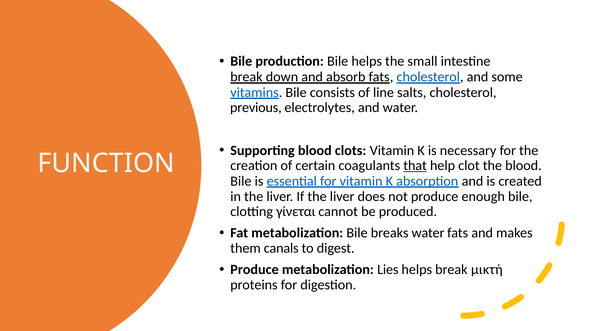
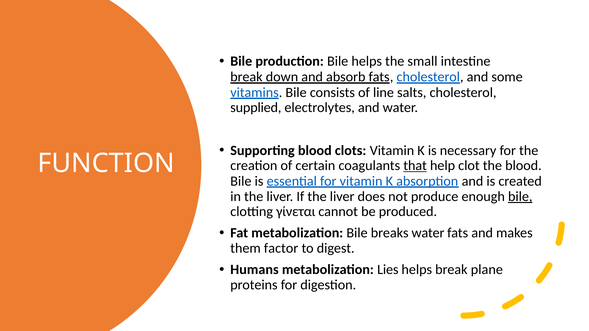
previous: previous -> supplied (256, 108)
bile underline: none -> present (520, 197)
canals: canals -> factor (281, 248)
Produce: Produce -> Humans (254, 270)
μικτή: μικτή -> plane (487, 270)
